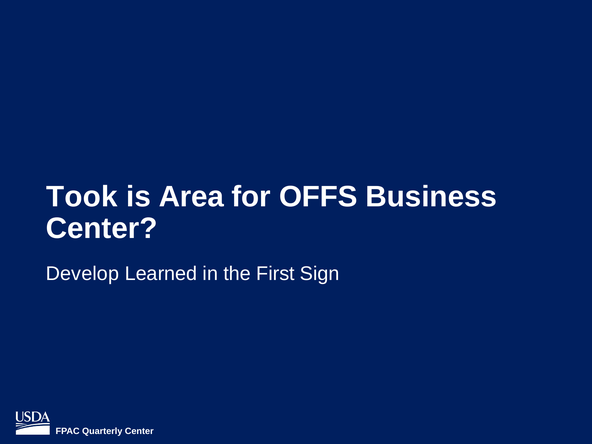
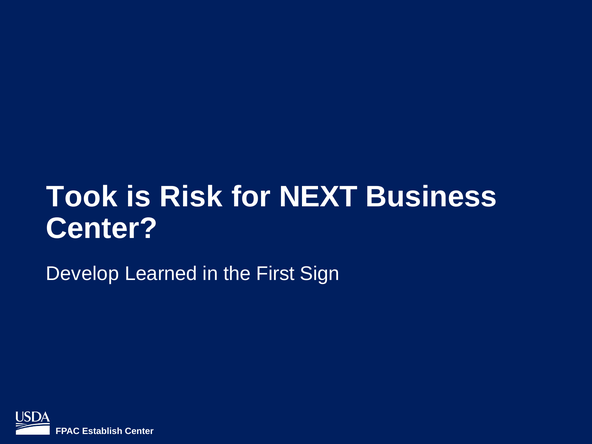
Area: Area -> Risk (191, 197)
OFFS: OFFS -> NEXT (318, 197)
Quarterly: Quarterly -> Establish (102, 431)
